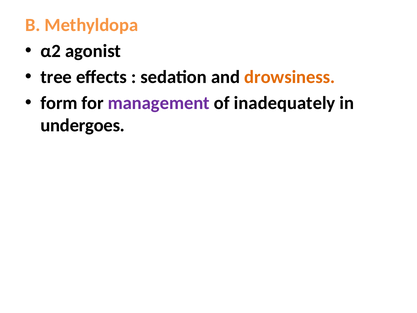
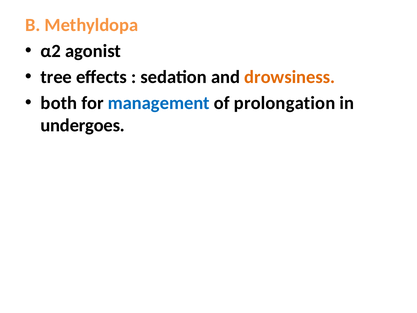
form: form -> both (59, 103)
management colour: purple -> blue (159, 103)
inadequately: inadequately -> prolongation (285, 103)
